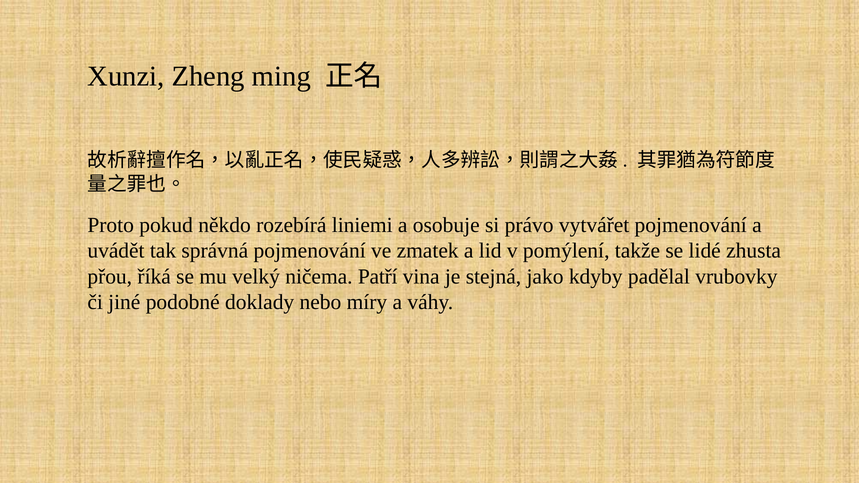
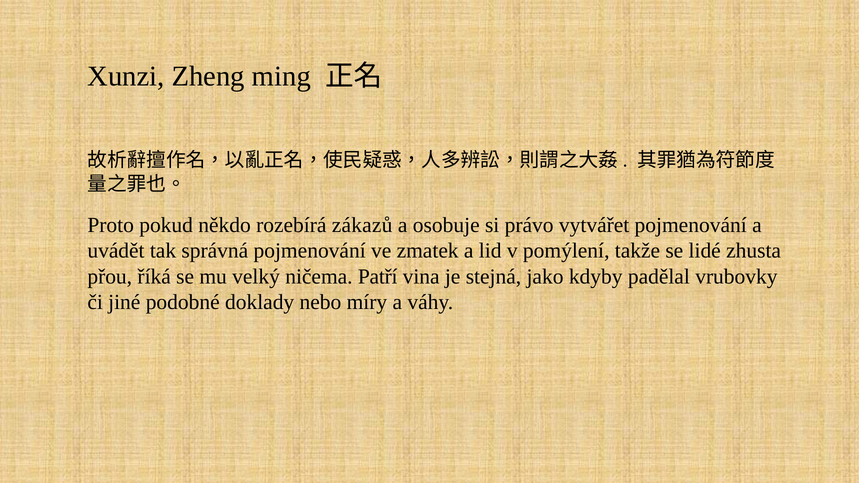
liniemi: liniemi -> zákazů (362, 225)
